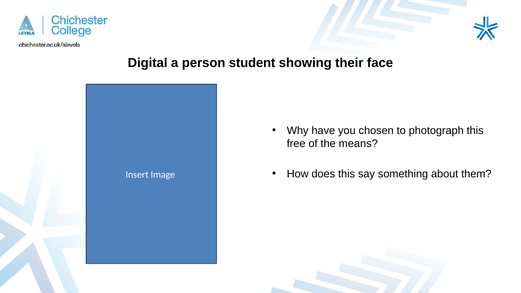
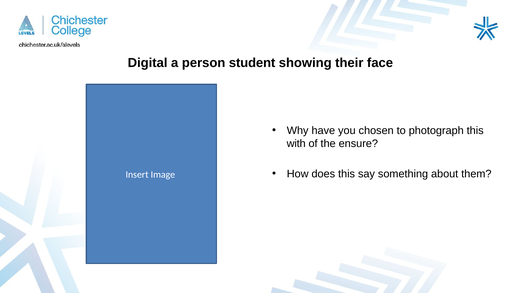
free: free -> with (296, 144)
means: means -> ensure (358, 144)
